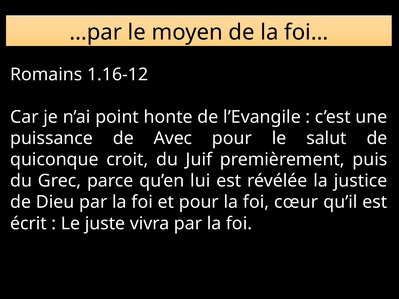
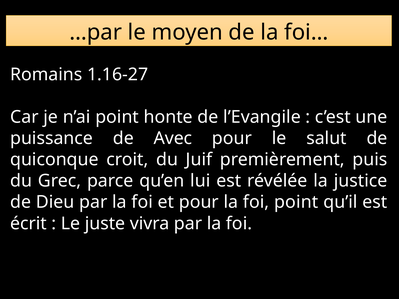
1.16-12: 1.16-12 -> 1.16-27 (118, 75)
foi cœur: cœur -> point (296, 202)
